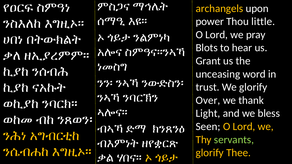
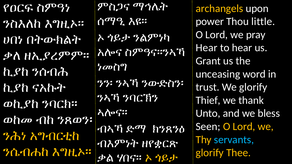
Blots: Blots -> Hear (207, 48)
Over: Over -> Thief (208, 100)
Light: Light -> Unto (208, 114)
servants colour: light green -> light blue (234, 140)
